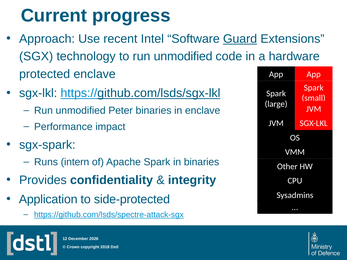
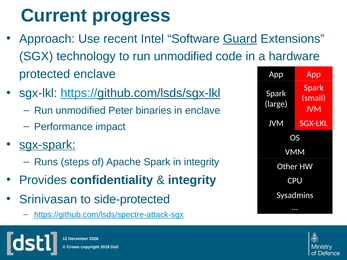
sgx-spark underline: none -> present (47, 145)
intern: intern -> steps (75, 162)
in binaries: binaries -> integrity (202, 162)
Application: Application -> Srinivasan (48, 199)
